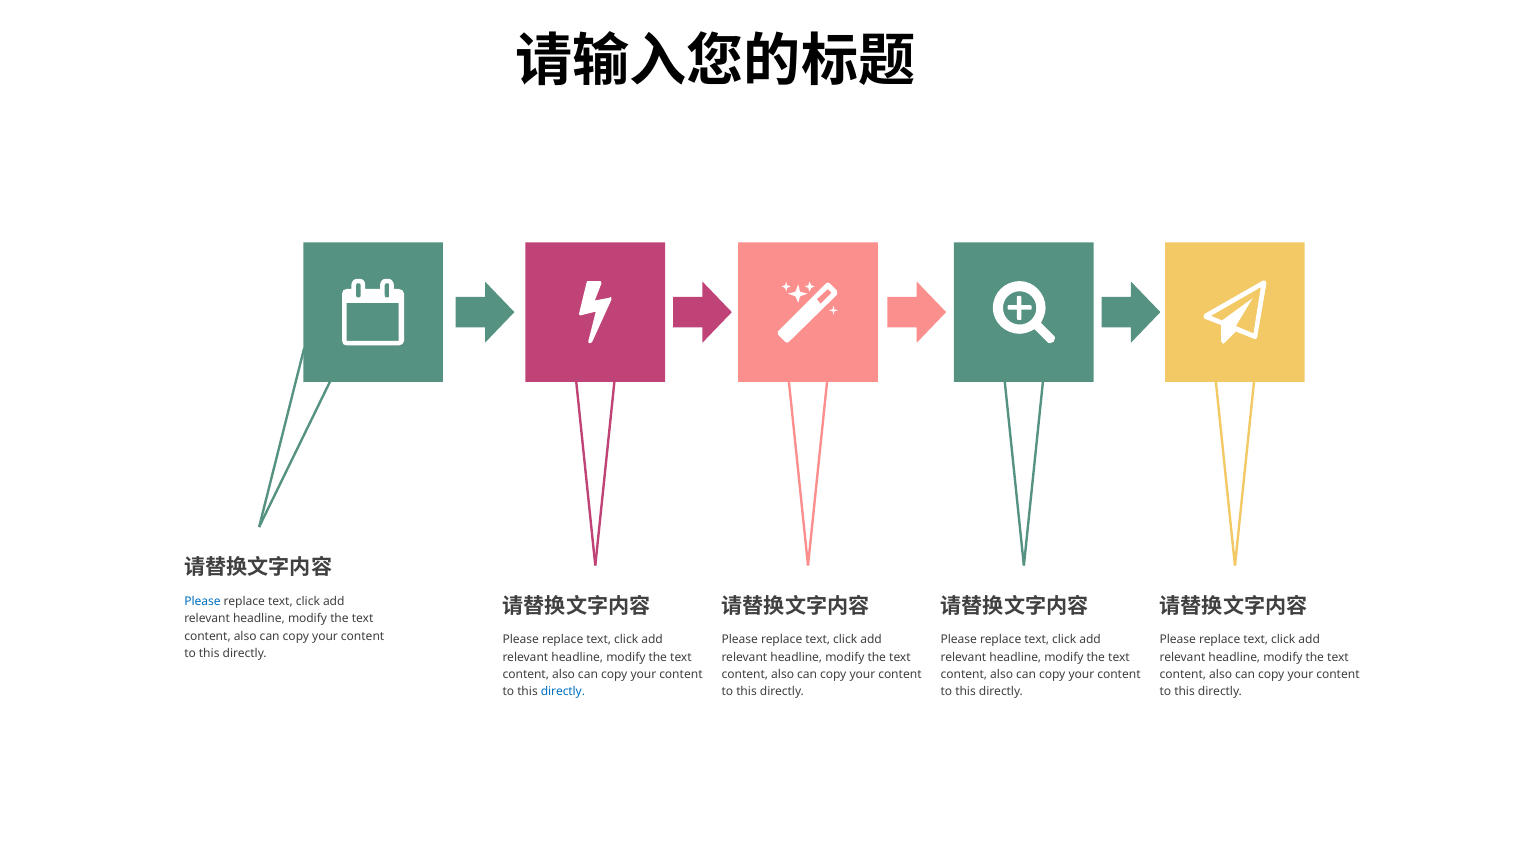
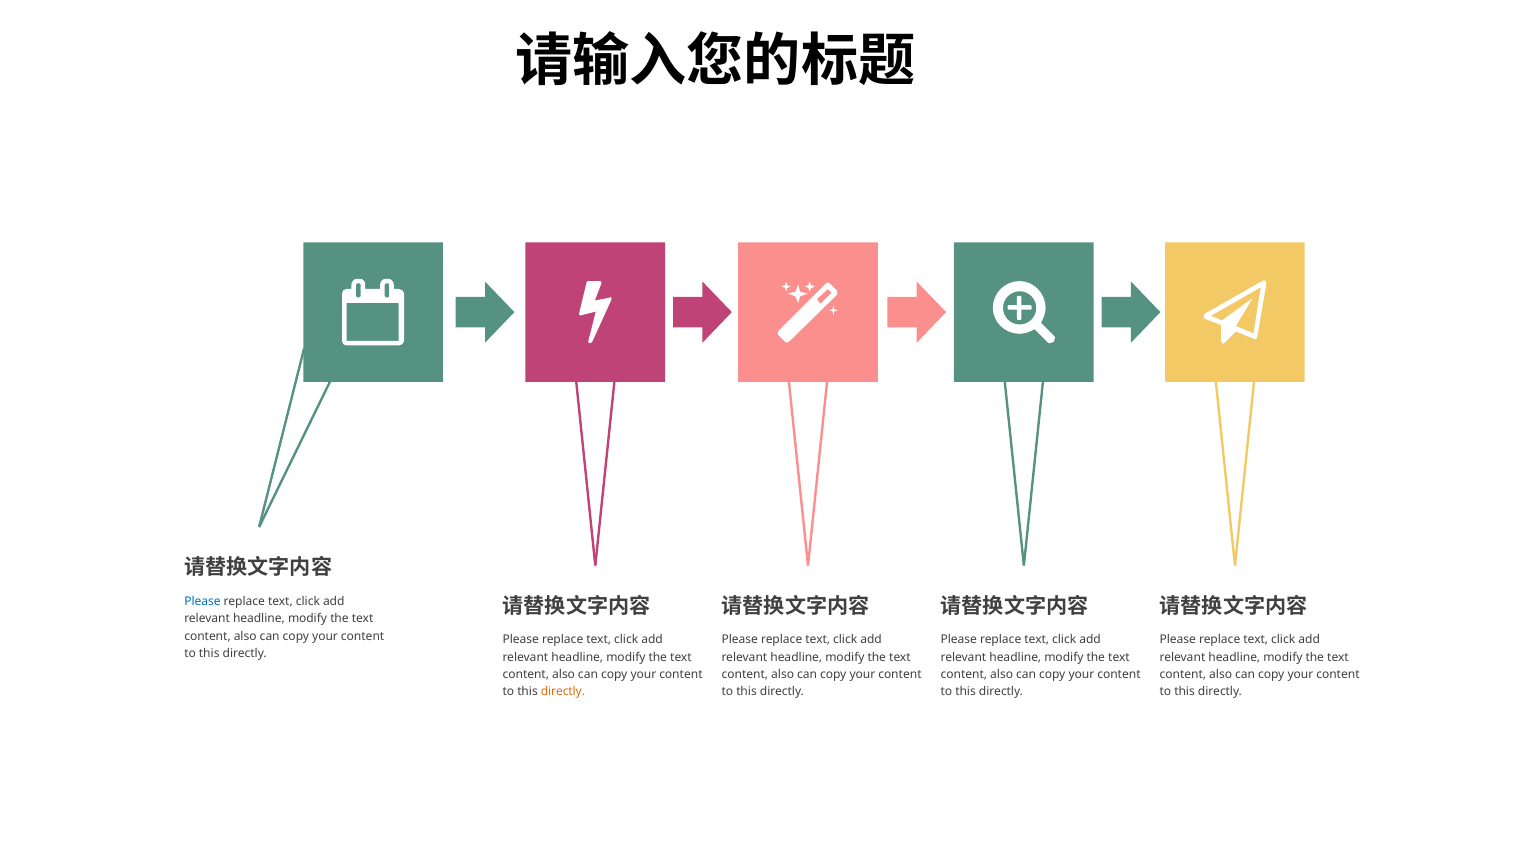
directly colour: blue -> orange (563, 692)
